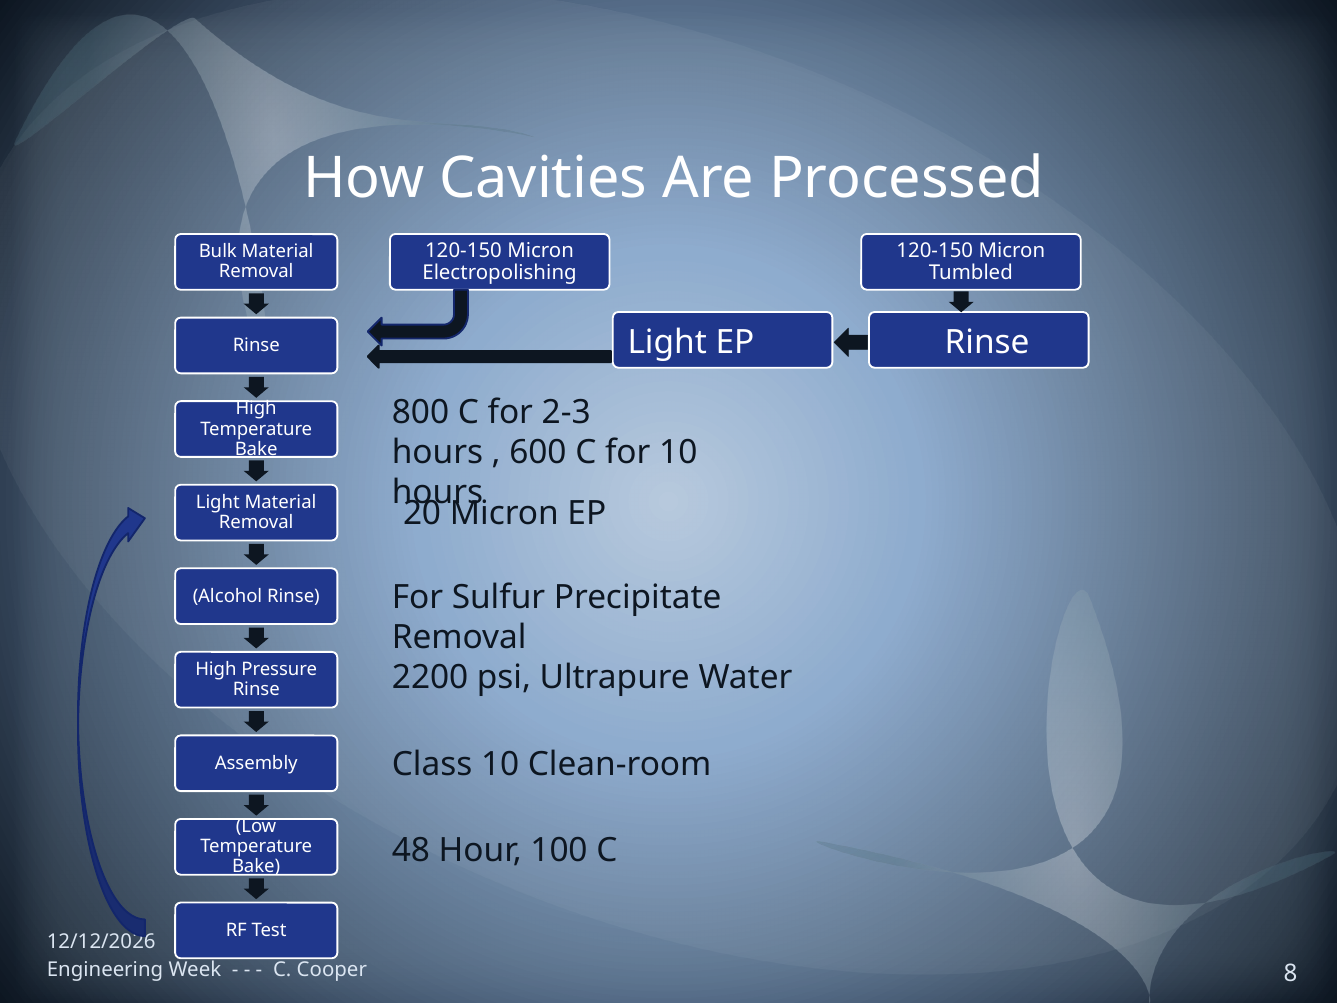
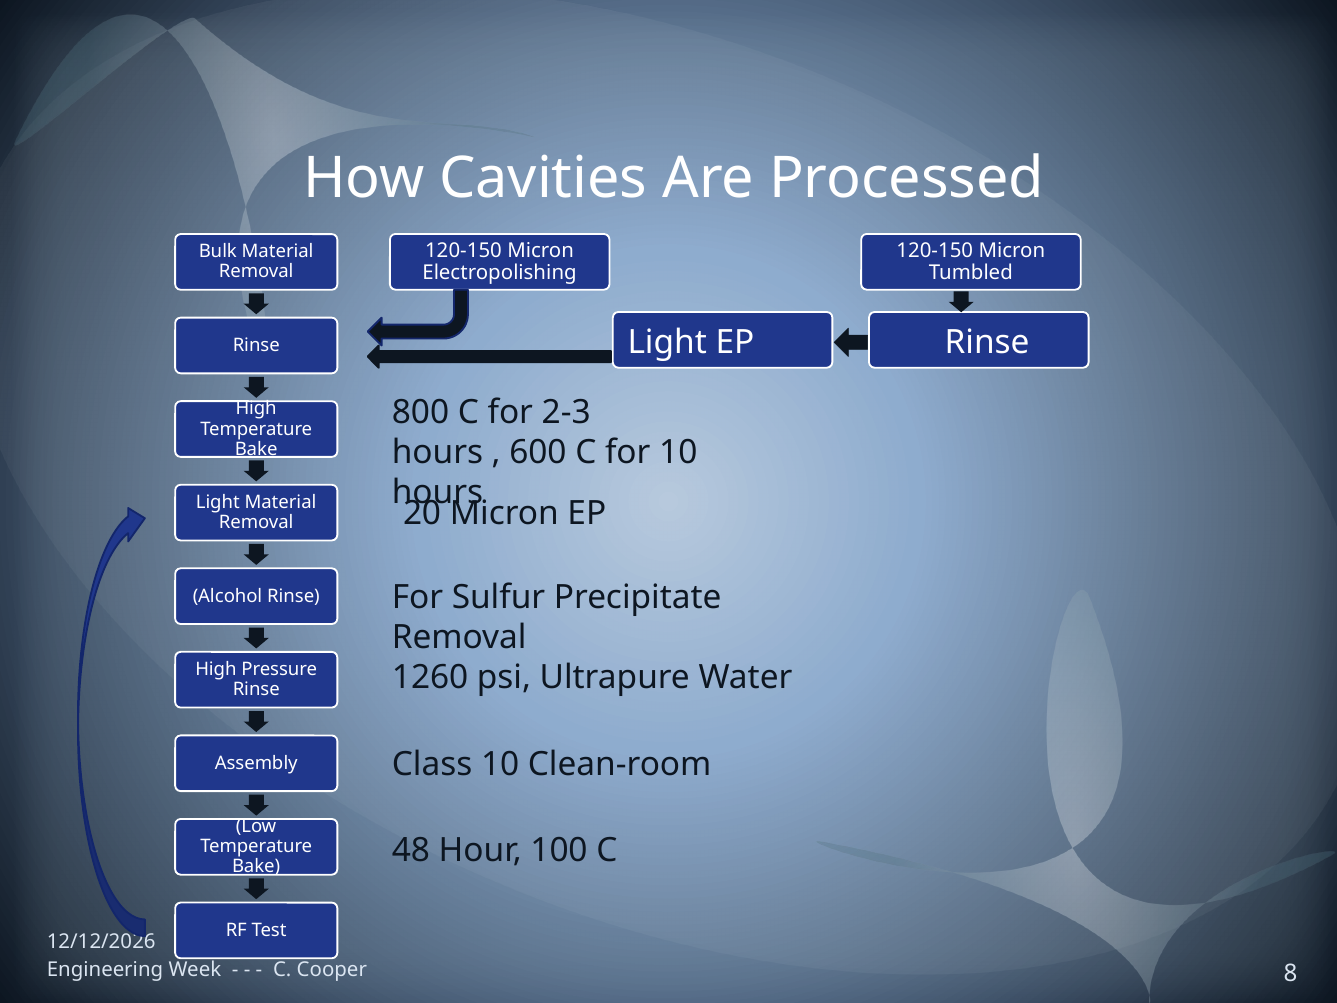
2200: 2200 -> 1260 (430, 677)
